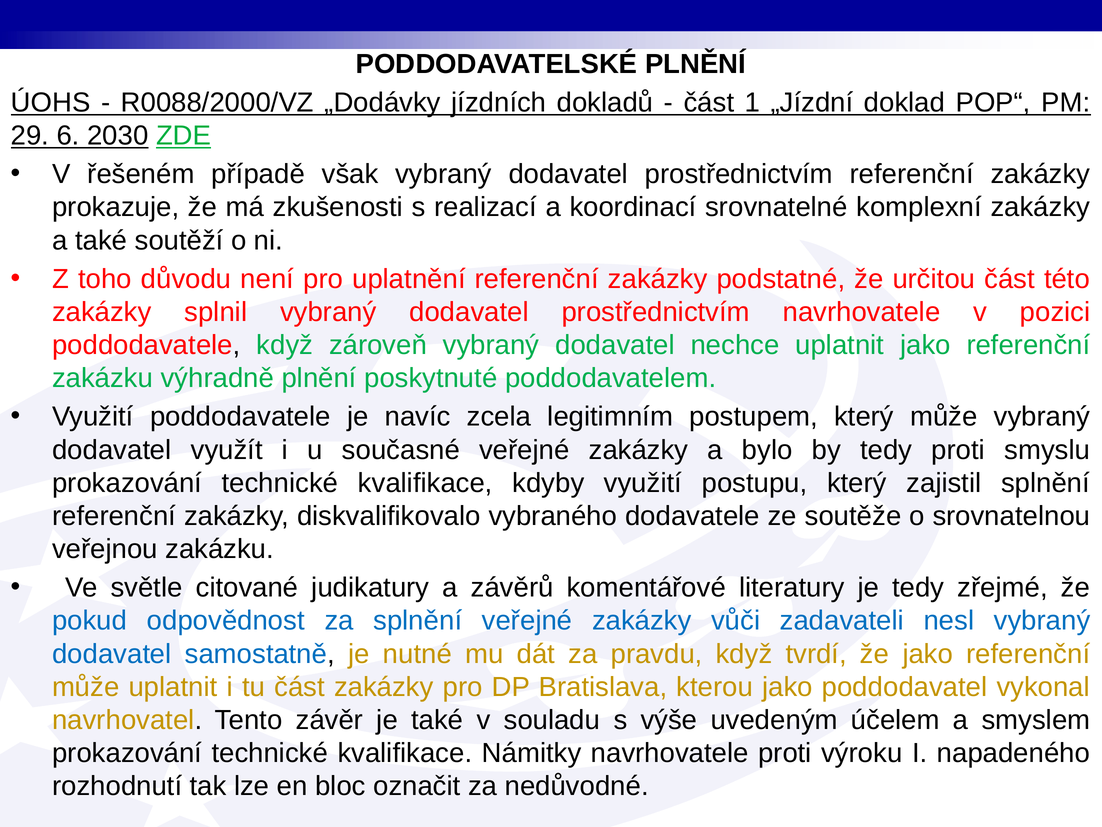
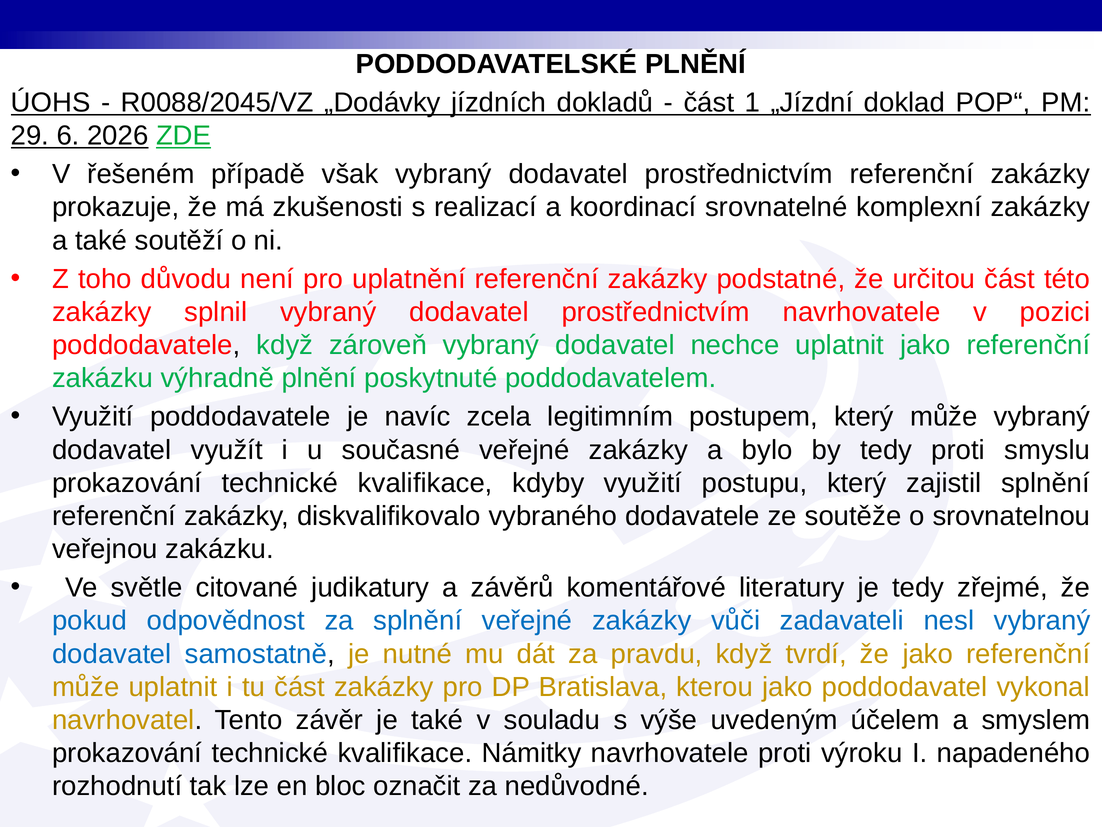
R0088/2000/VZ: R0088/2000/VZ -> R0088/2045/VZ (217, 103)
2030: 2030 -> 2026 (118, 136)
